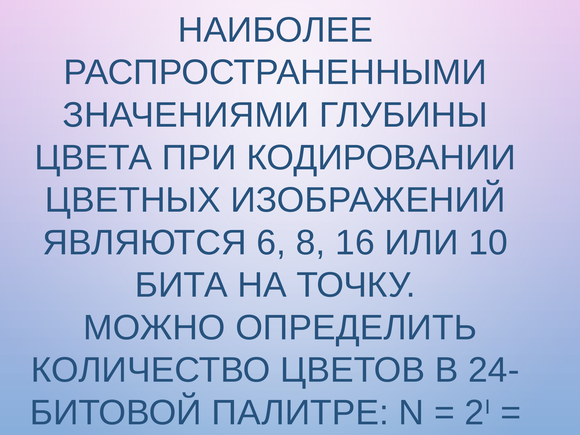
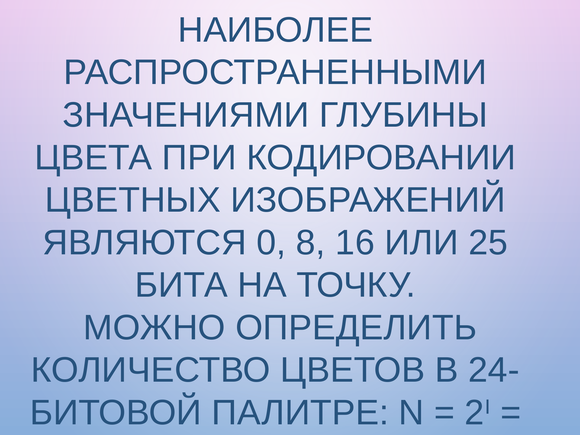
6: 6 -> 0 (271, 243)
10: 10 -> 25 (488, 243)
